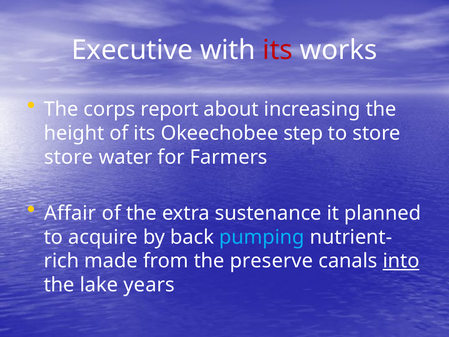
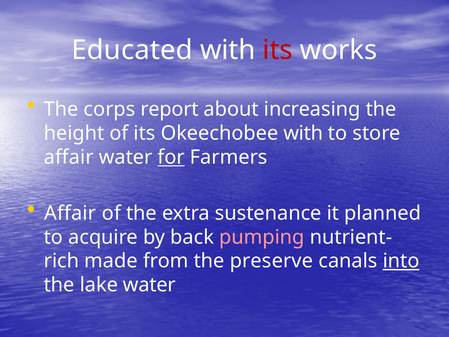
Executive: Executive -> Educated (132, 50)
Okeechobee step: step -> with (303, 133)
store: store -> affair (69, 157)
for underline: none -> present (171, 157)
pumping colour: light blue -> pink (262, 237)
lake years: years -> water (149, 285)
